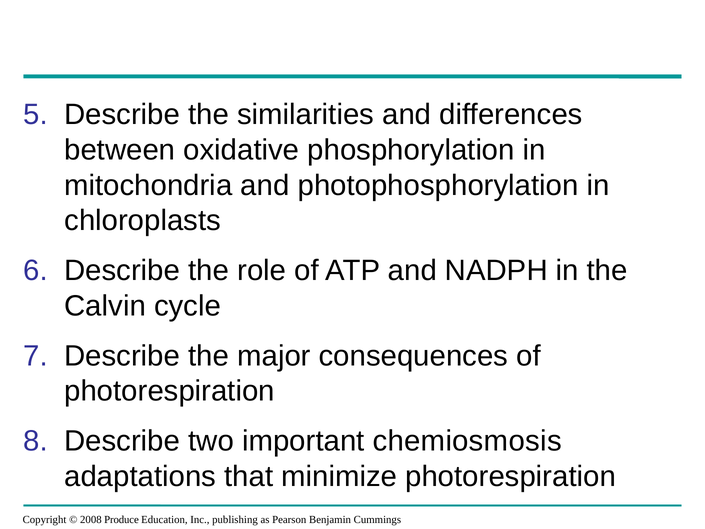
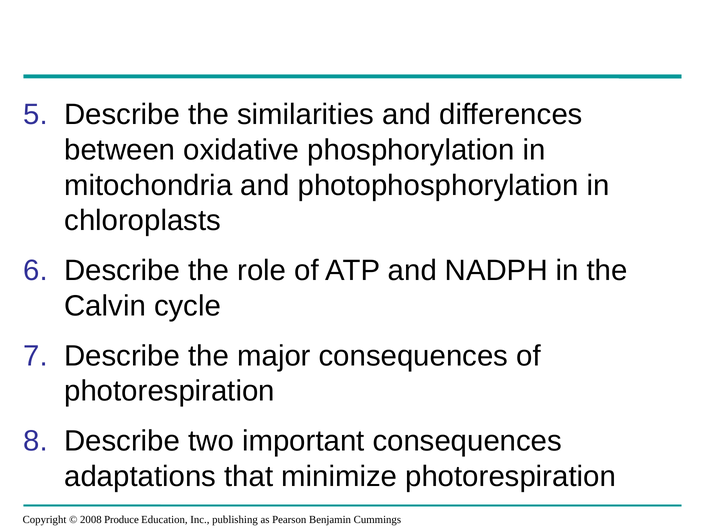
important chemiosmosis: chemiosmosis -> consequences (467, 441)
